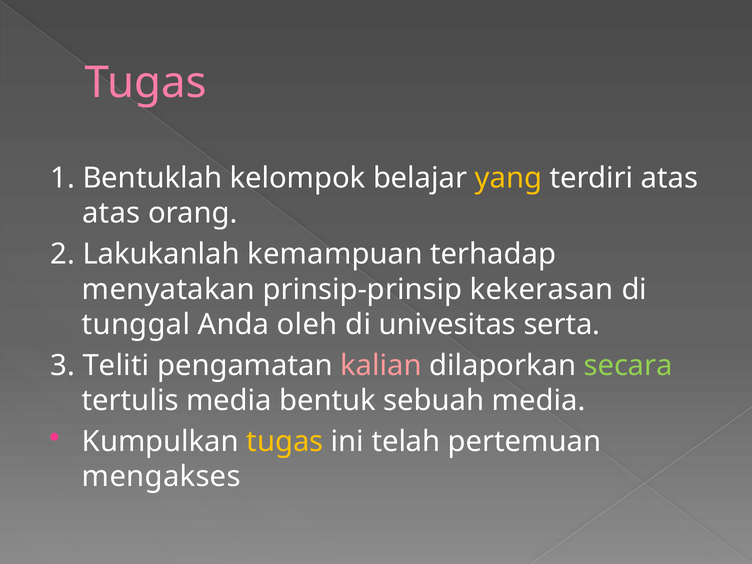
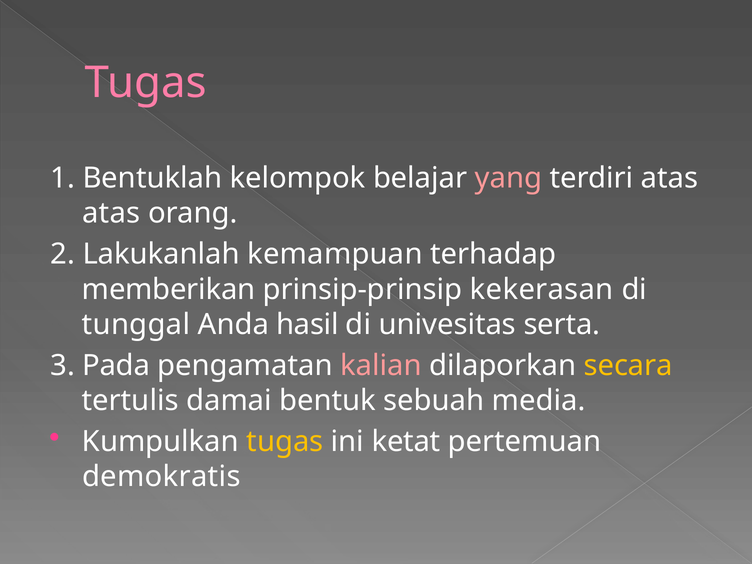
yang colour: yellow -> pink (509, 178)
menyatakan: menyatakan -> memberikan (169, 289)
oleh: oleh -> hasil (307, 325)
Teliti: Teliti -> Pada (116, 365)
secara colour: light green -> yellow (628, 365)
tertulis media: media -> damai (229, 401)
telah: telah -> ketat (406, 442)
mengakses: mengakses -> demokratis (161, 477)
